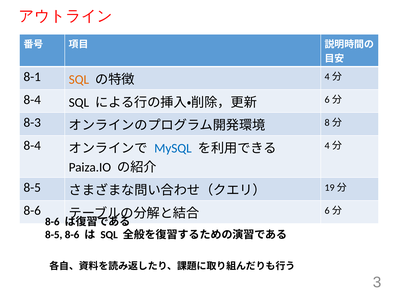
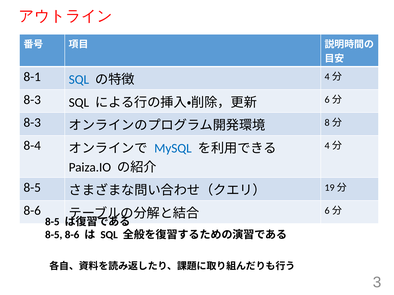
SQL colour: orange -> blue (79, 80)
8-4: 8-4 -> 8-3 (32, 100)
8-6: 8-6 -> 8-5 (52, 222)
